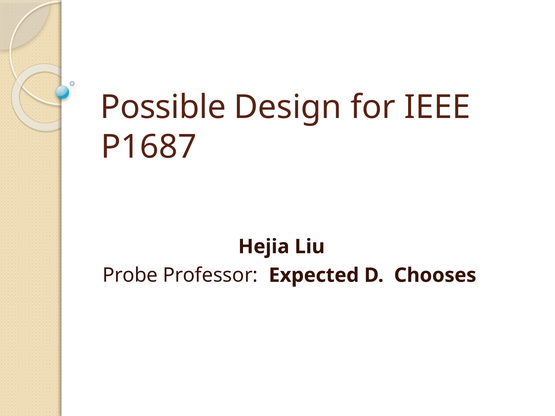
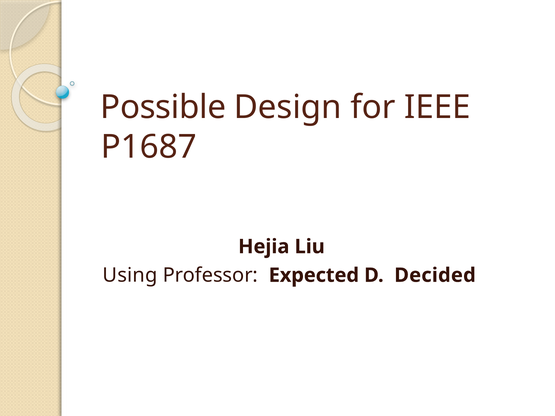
Probe: Probe -> Using (130, 275)
Chooses: Chooses -> Decided (435, 275)
